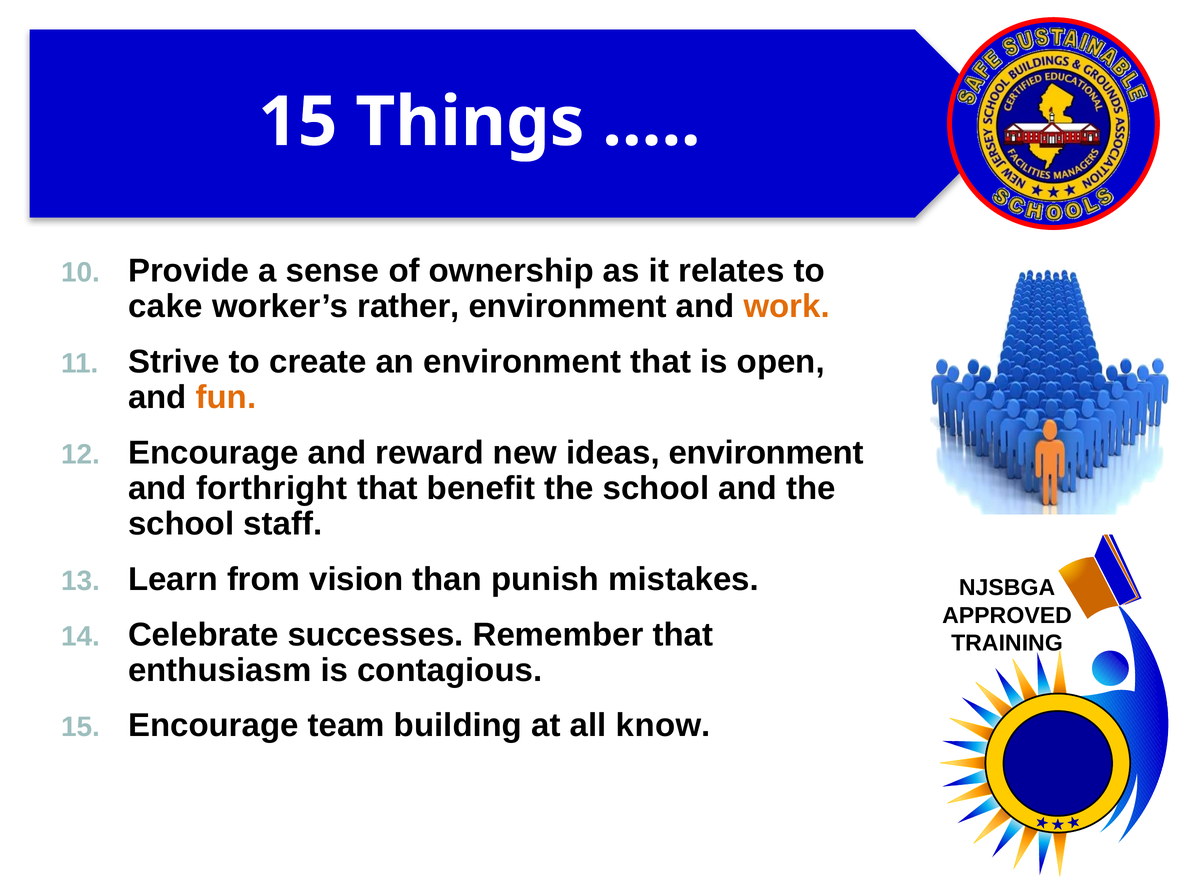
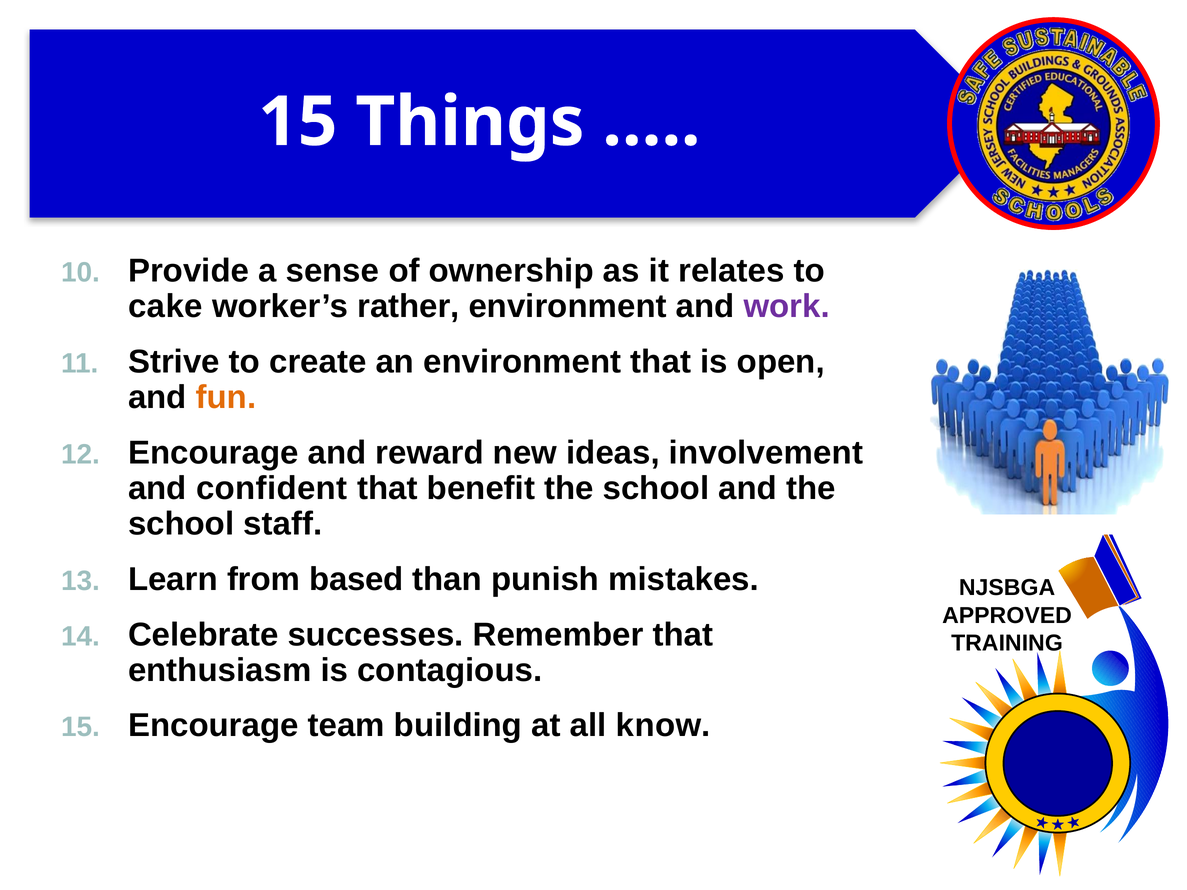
work colour: orange -> purple (787, 306)
ideas environment: environment -> involvement (766, 453)
forthright: forthright -> confident (272, 488)
vision: vision -> based (356, 579)
